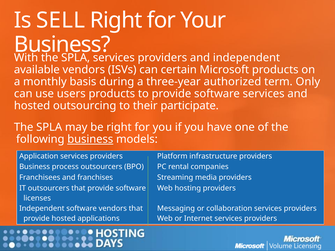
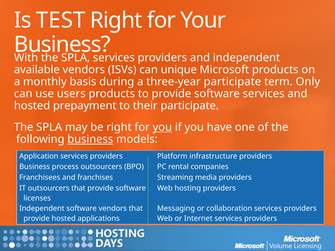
SELL: SELL -> TEST (61, 20)
certain: certain -> unique (179, 70)
three-year authorized: authorized -> participate (232, 82)
outsourcing: outsourcing -> prepayment (85, 106)
you underline: none -> present (162, 127)
